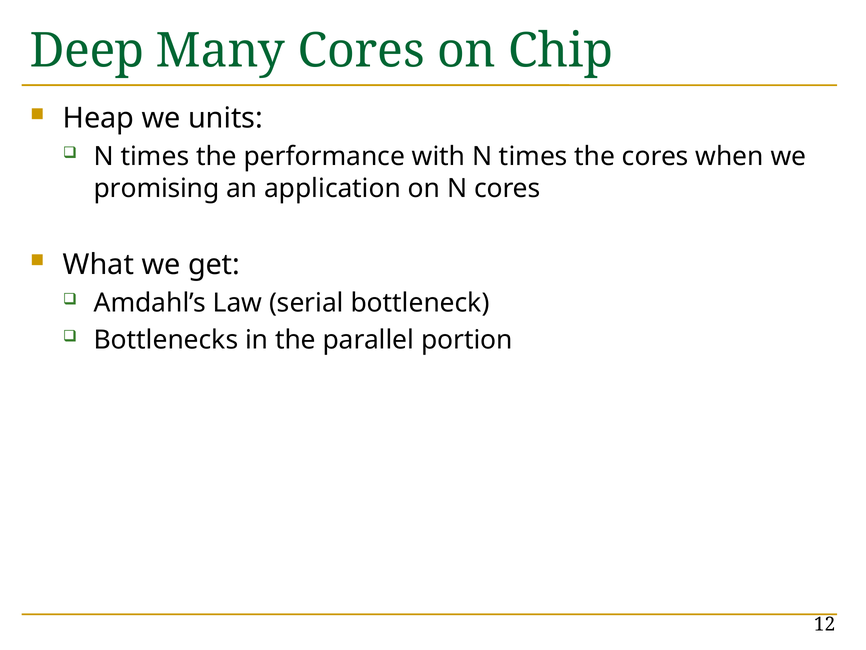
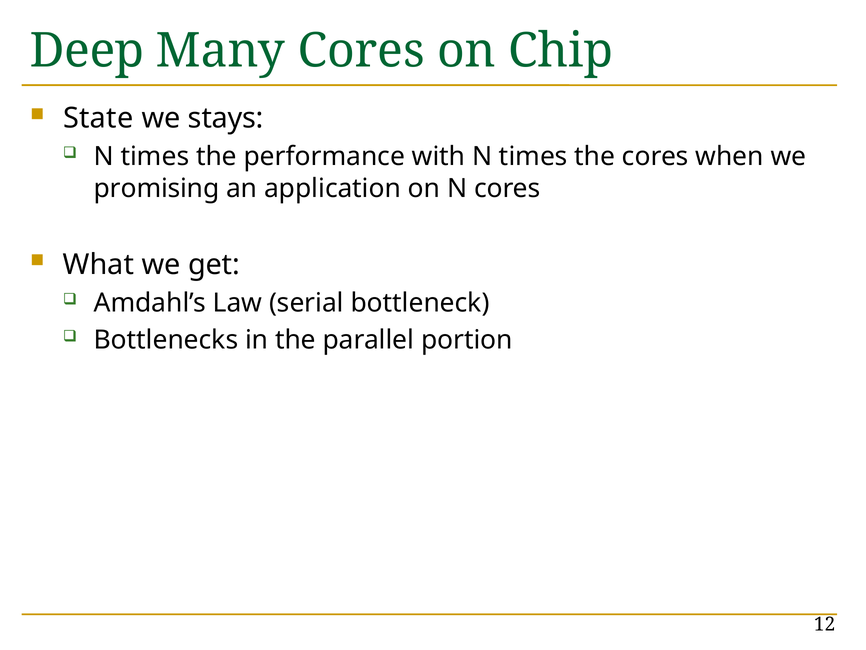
Heap: Heap -> State (98, 118)
units: units -> stays (226, 118)
